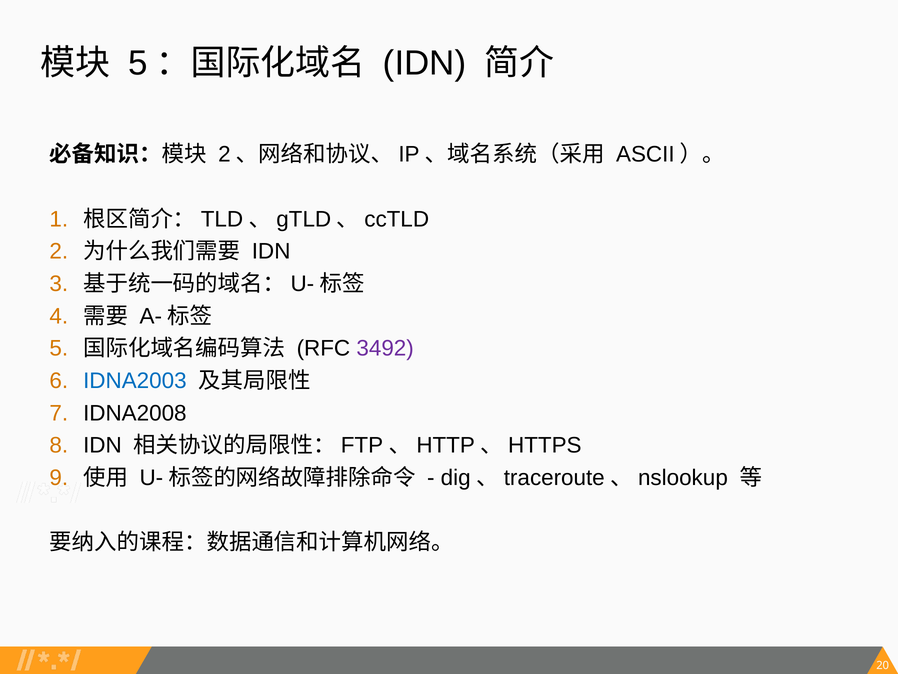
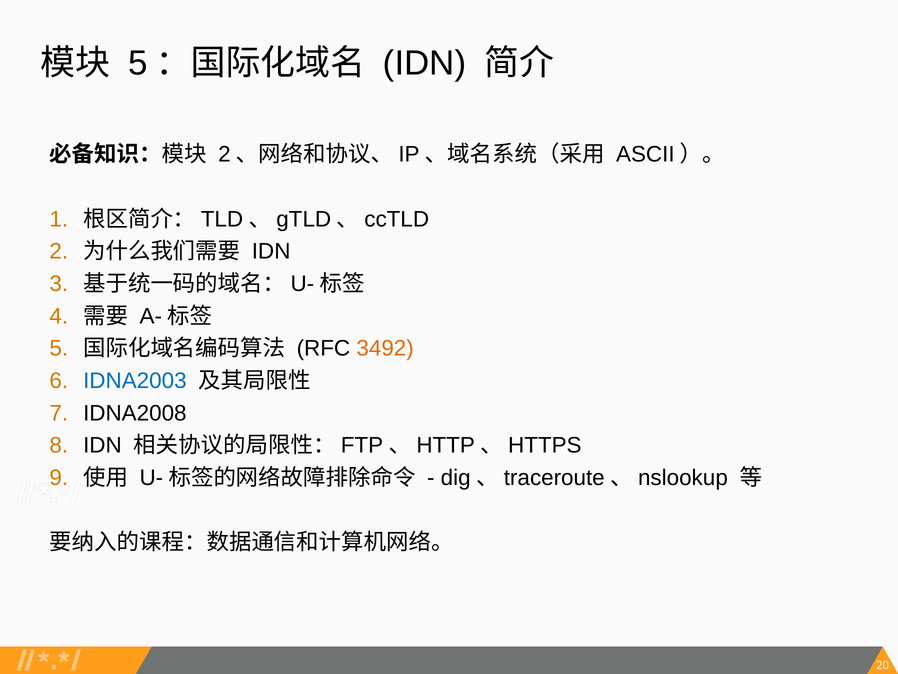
3492 colour: purple -> orange (385, 348)
